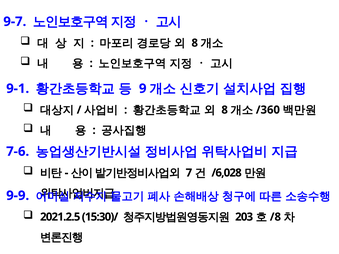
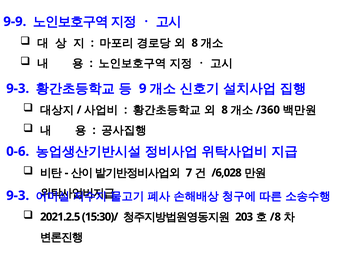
9-7: 9-7 -> 9-9 (15, 22)
9-1: 9-1 -> 9-3 (18, 89)
7-6: 7-6 -> 0-6 (18, 152)
9-9: 9-9 -> 9-3 (18, 196)
